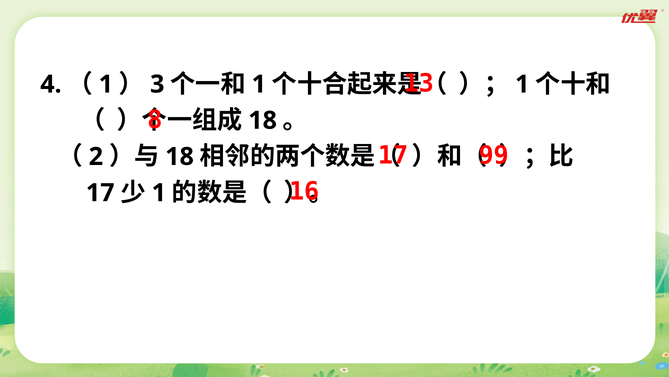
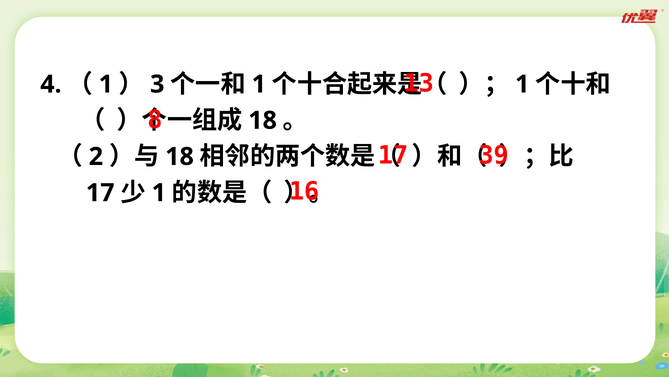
99: 99 -> 39 (494, 155)
